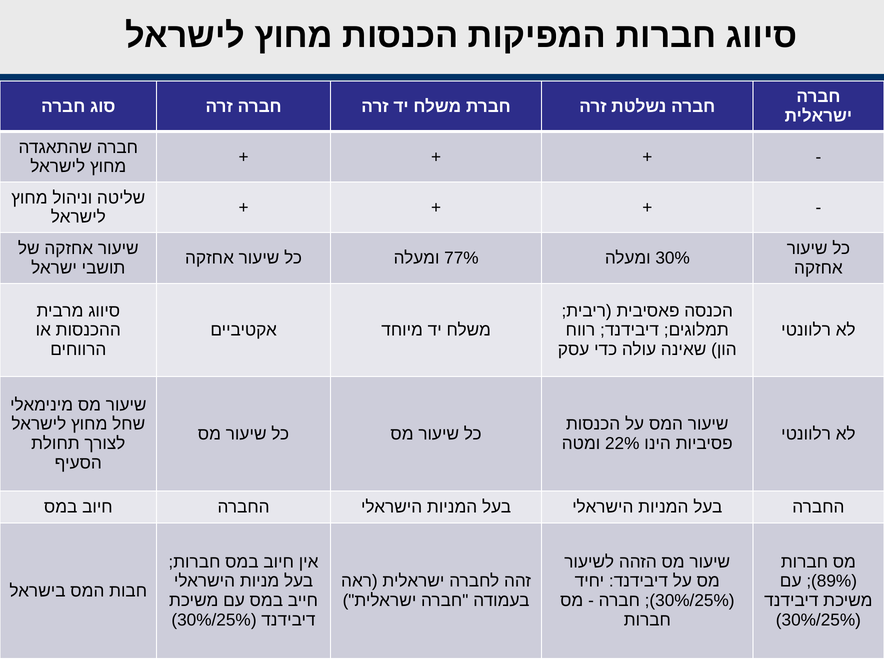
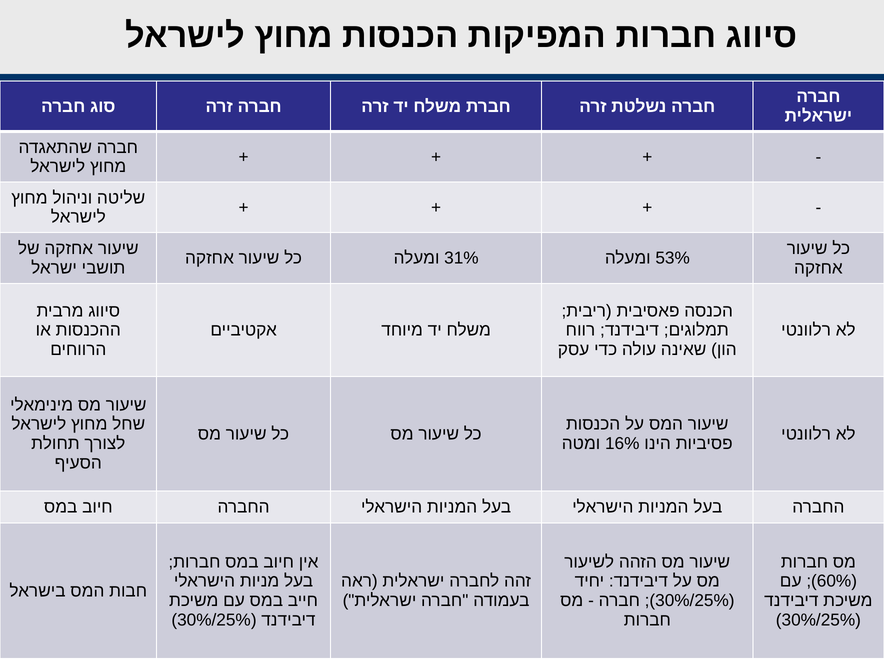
77%: 77% -> 31% (461, 258)
30%: 30% -> 53% (673, 258)
22%: 22% -> 16% (622, 444)
89%: 89% -> 60% (834, 581)
